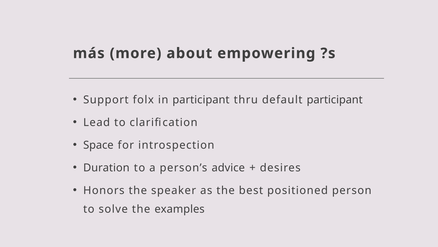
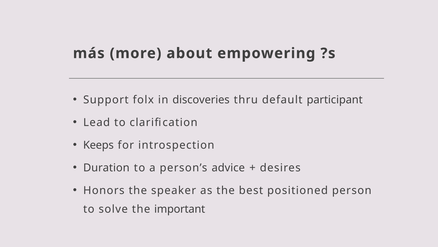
in participant: participant -> discoveries (201, 100)
Space: Space -> Keeps (98, 145)
examples: examples -> important (180, 209)
